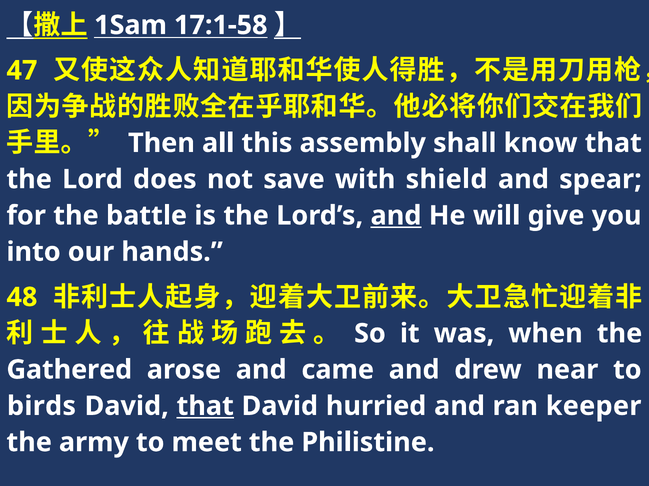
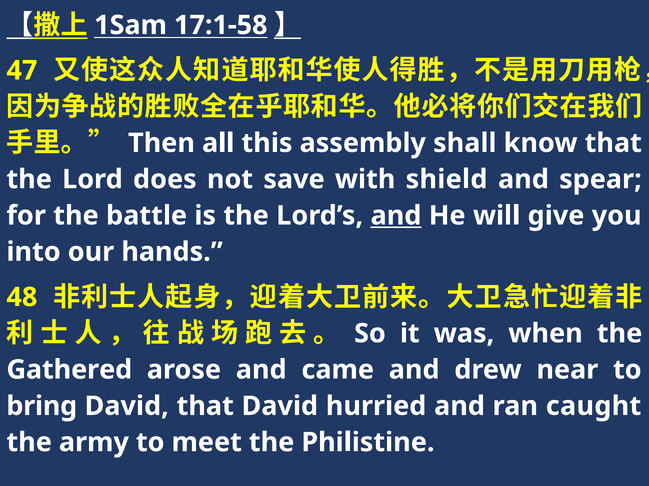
birds: birds -> bring (42, 407)
that underline: present -> none (205, 407)
keeper: keeper -> caught (594, 407)
